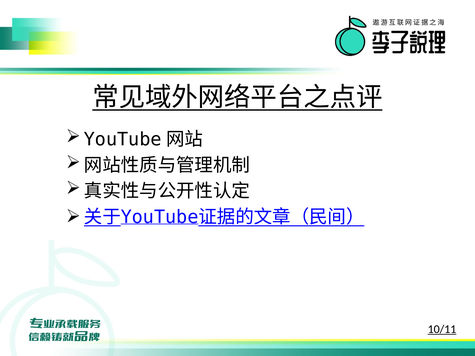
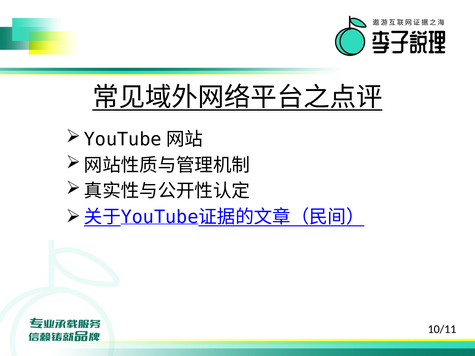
10/11 underline: present -> none (442, 329)
